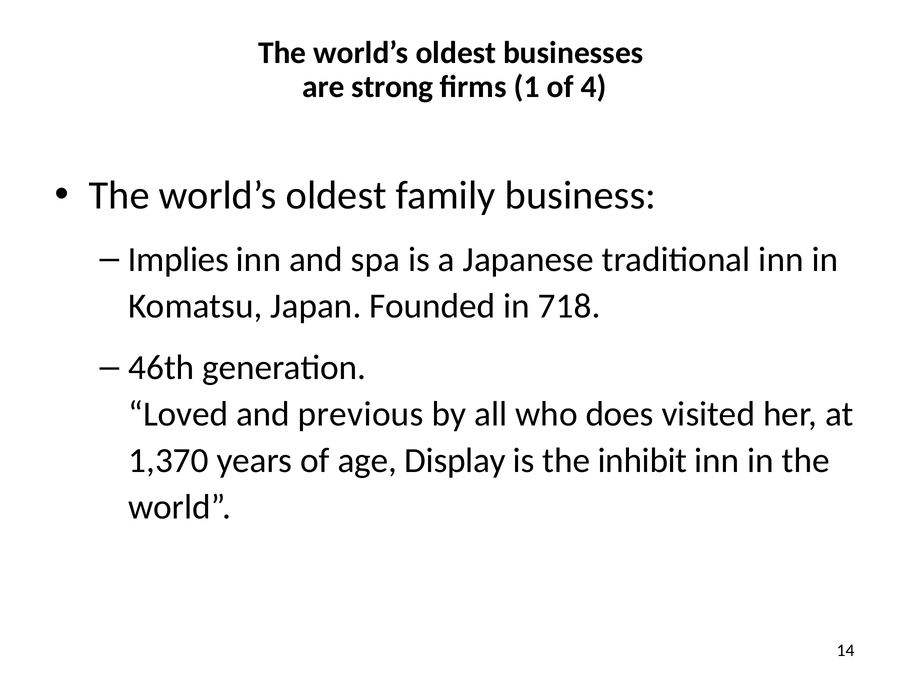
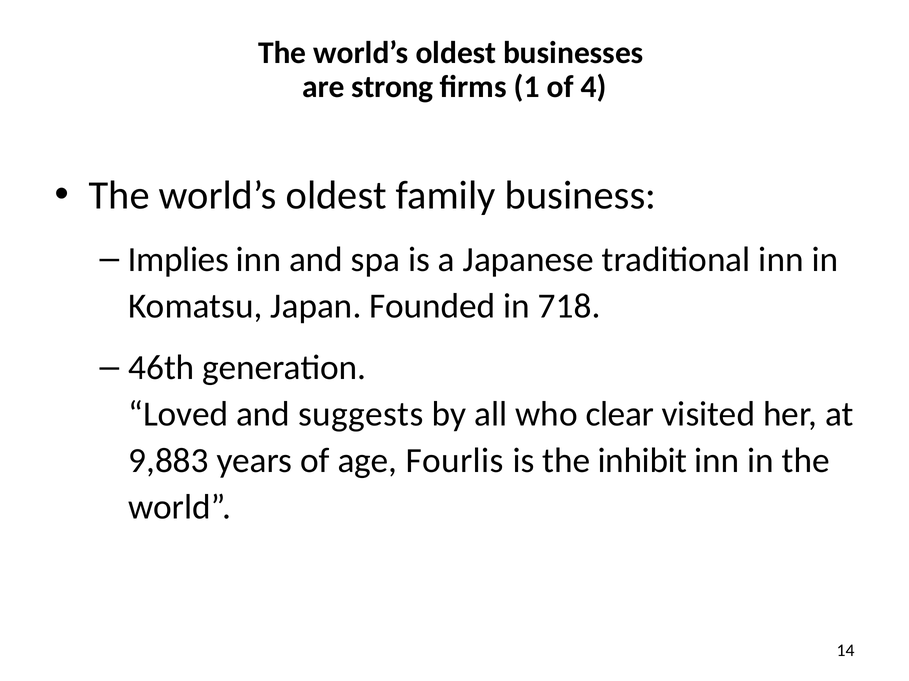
previous: previous -> suggests (361, 415)
does: does -> clear (620, 415)
1,370: 1,370 -> 9,883 (169, 461)
Display: Display -> Fourlis (455, 461)
